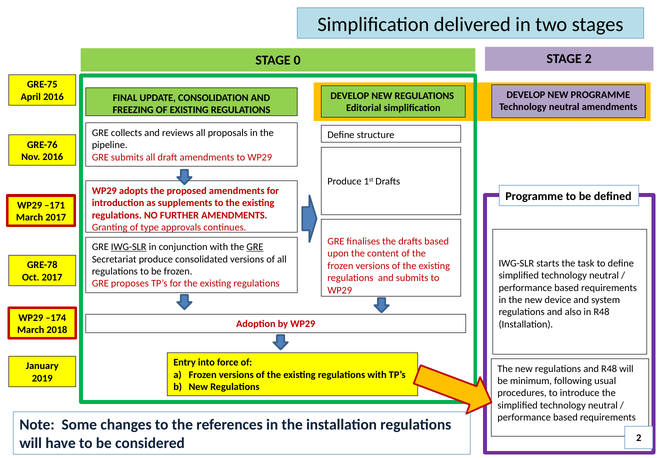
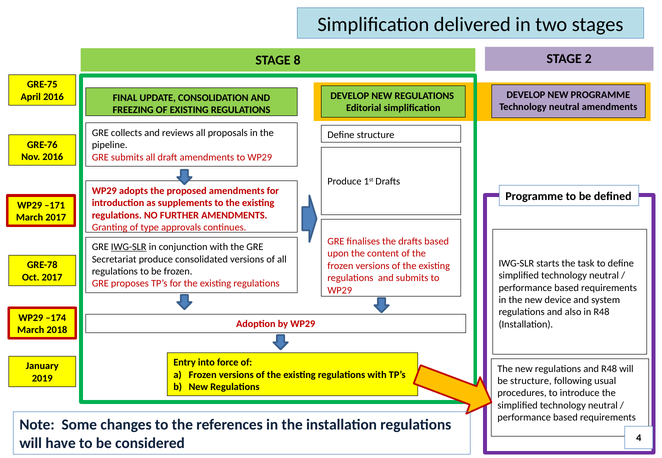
0: 0 -> 8 (297, 60)
GRE underline: present -> none (255, 247)
be minimum: minimum -> structure (531, 381)
considered 2: 2 -> 4 (639, 438)
